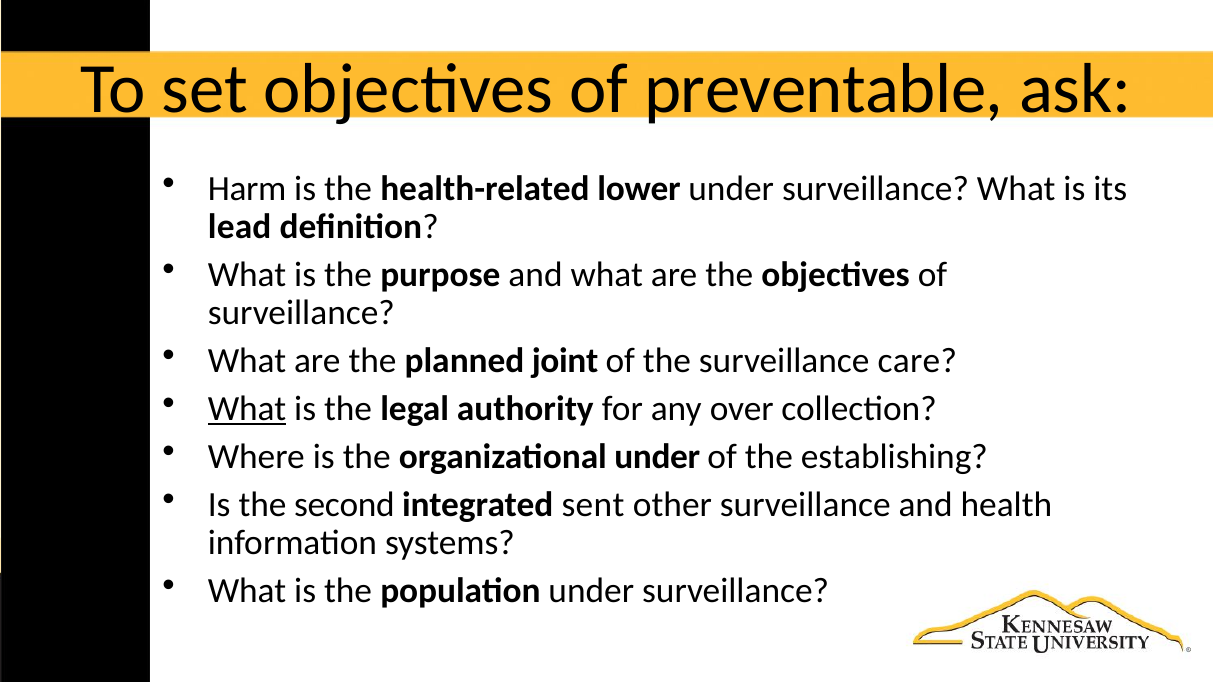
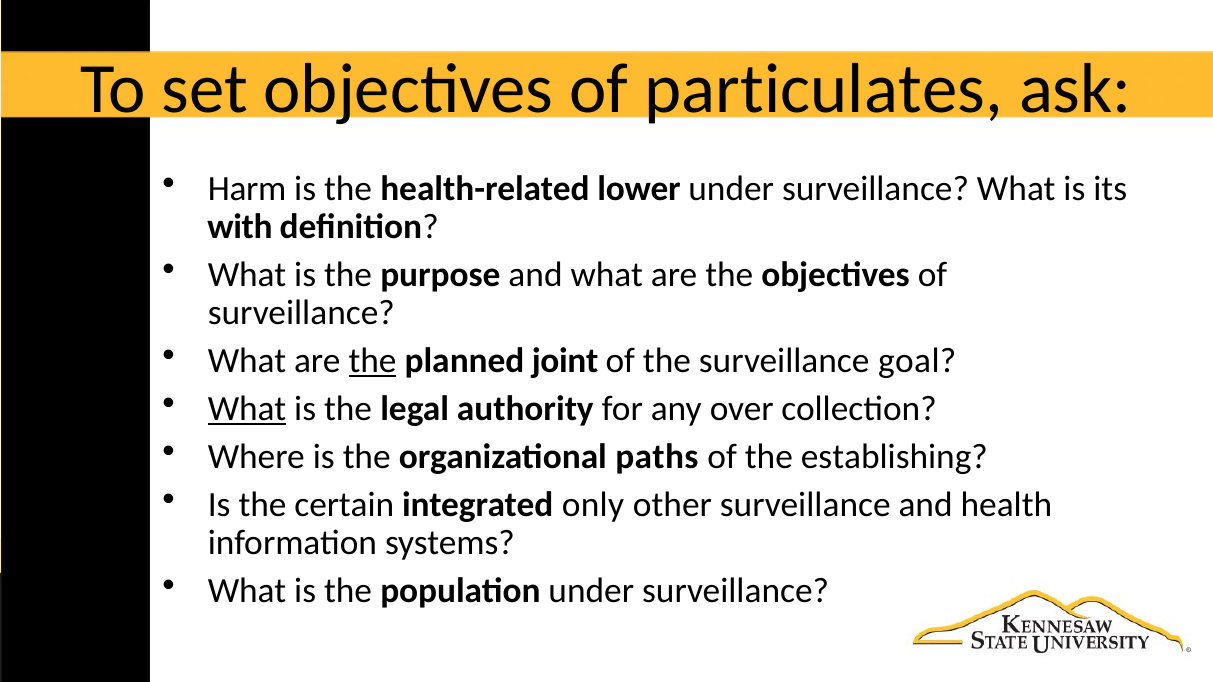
preventable: preventable -> particulates (824, 89)
lead: lead -> with (240, 227)
the underline: none -> present (373, 361)
care: care -> goal (917, 361)
organizational under: under -> paths (657, 457)
second: second -> certain (344, 505)
sent: sent -> only (593, 505)
